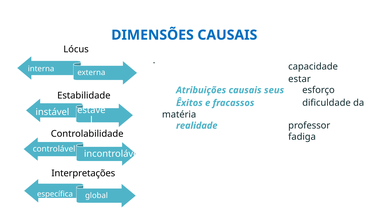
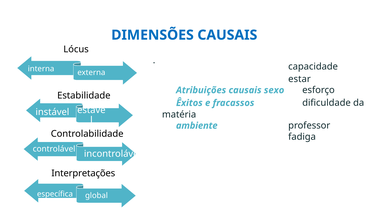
seus: seus -> sexo (274, 90)
realidade: realidade -> ambiente (197, 126)
